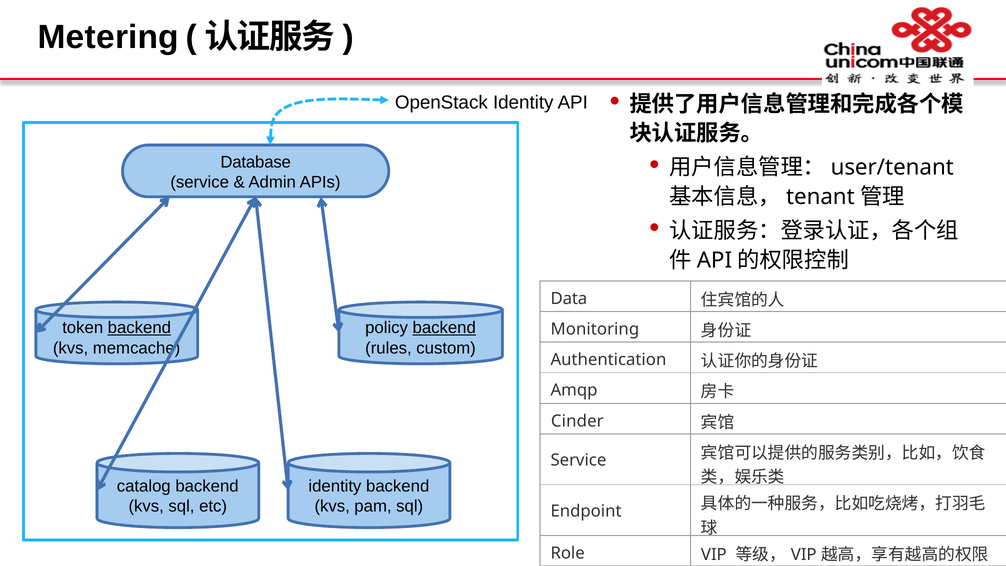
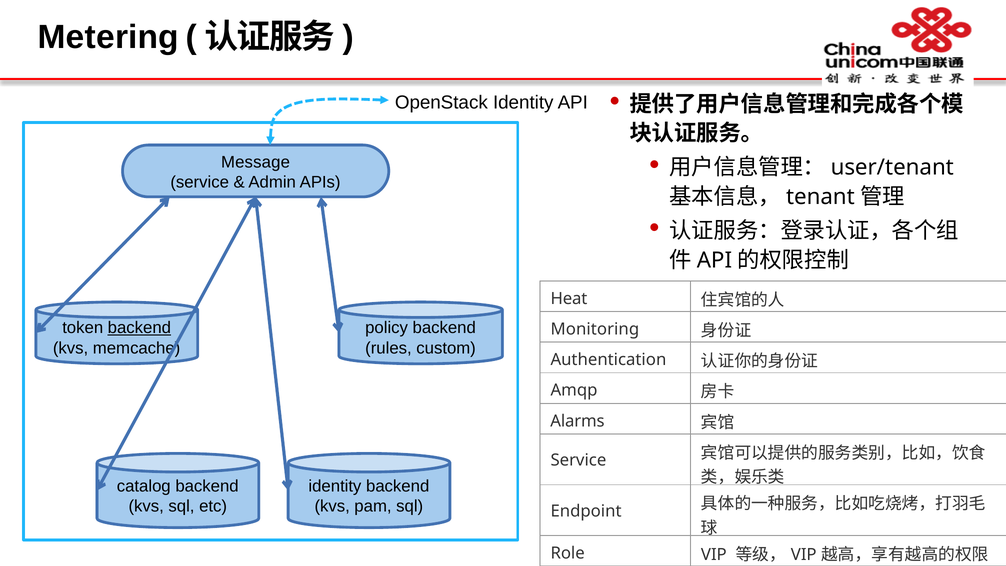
Database: Database -> Message (255, 162)
Data: Data -> Heat (569, 298)
backend underline: present -> none (444, 328)
Cinder: Cinder -> Alarms (577, 421)
